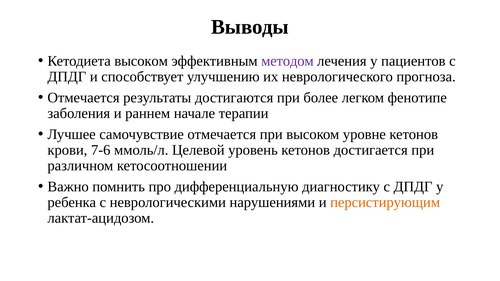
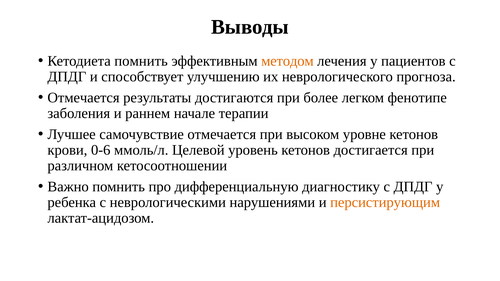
Кетодиета высоком: высоком -> помнить (141, 61)
методом colour: purple -> orange (287, 61)
7-6: 7-6 -> 0-6 (101, 150)
